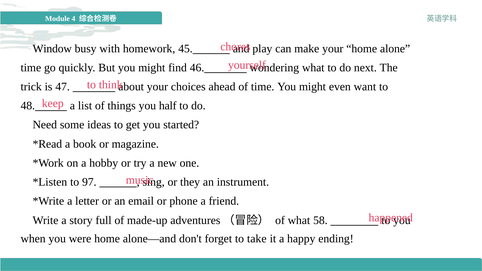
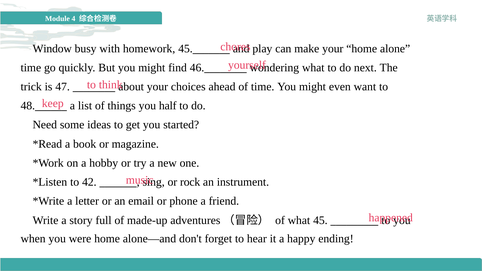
97: 97 -> 42 (89, 182)
they: they -> rock (190, 182)
what 58: 58 -> 45 (320, 220)
take: take -> hear (257, 239)
